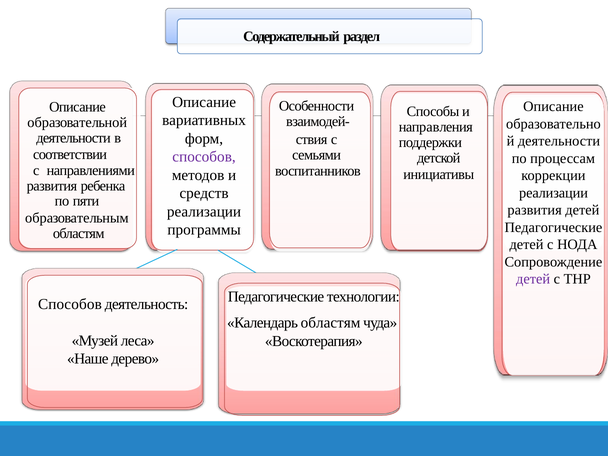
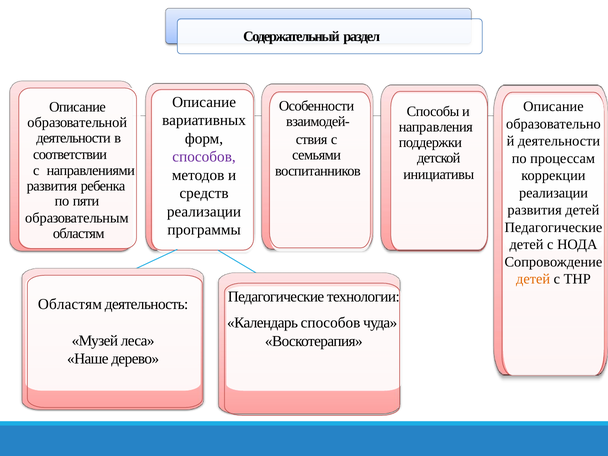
детей colour: purple -> orange (533, 279)
Способов: Способов -> Областям (70, 304)
Календарь областям: областям -> способов (331, 323)
